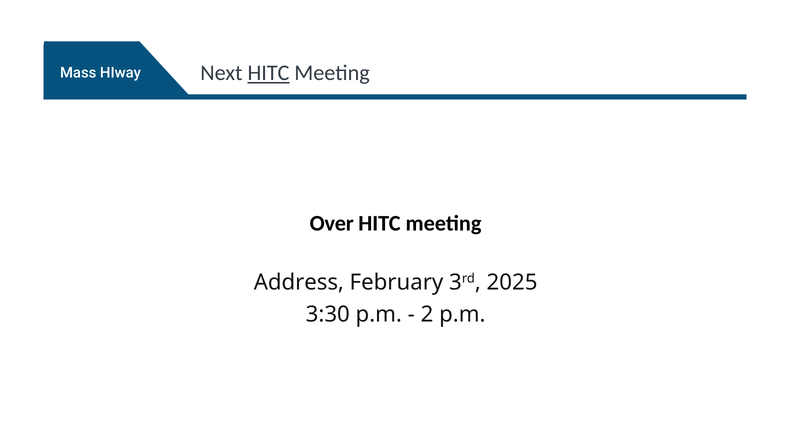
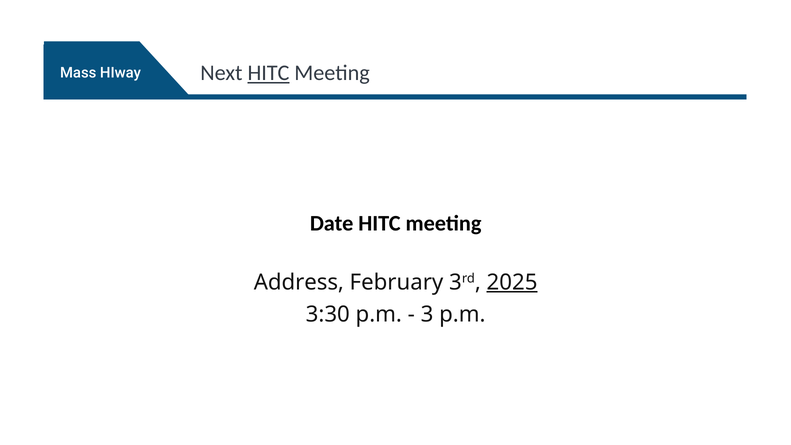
Over: Over -> Date (332, 223)
2025 underline: none -> present (512, 282)
2: 2 -> 3 (427, 314)
